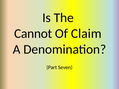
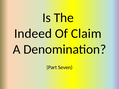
Cannot: Cannot -> Indeed (33, 34)
